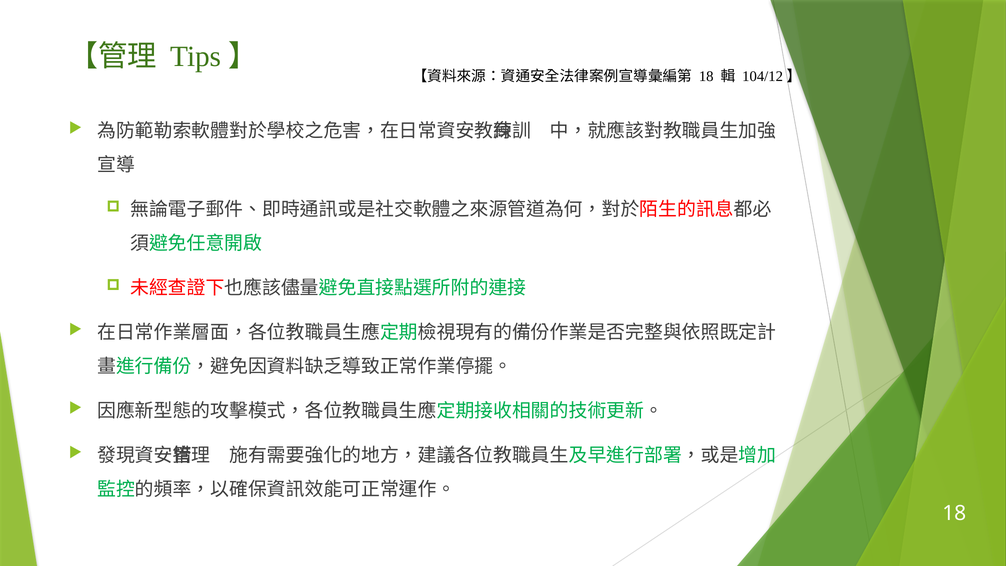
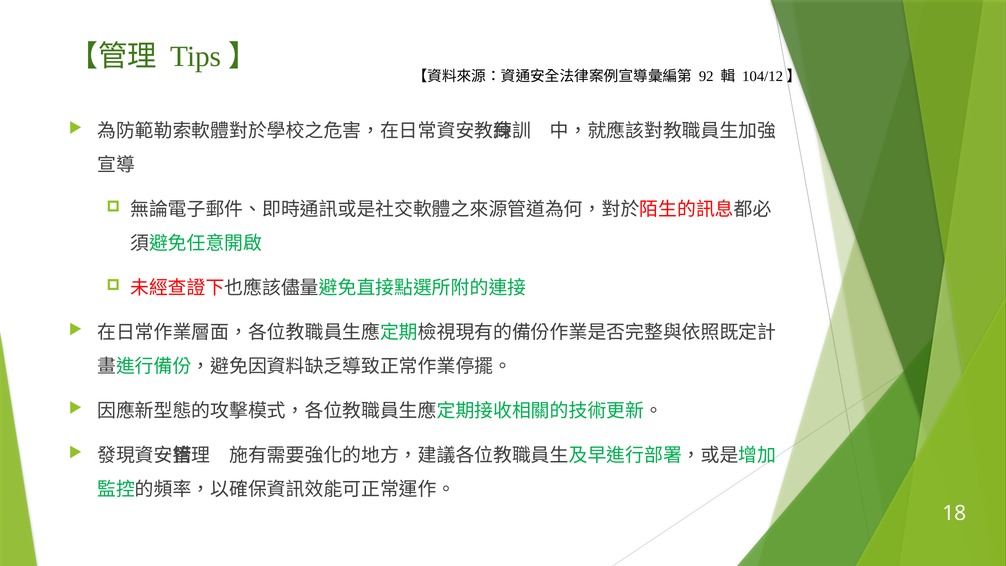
18: 18 -> 92 (706, 76)
